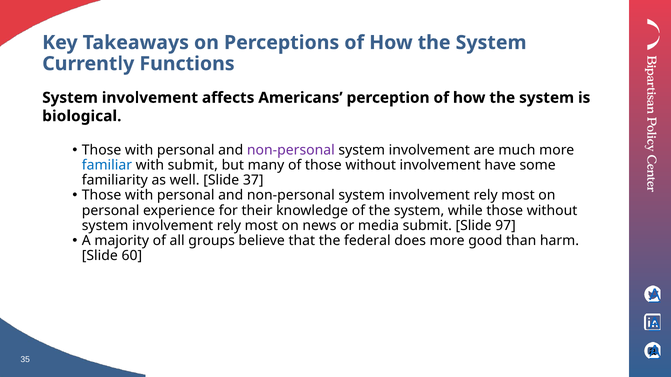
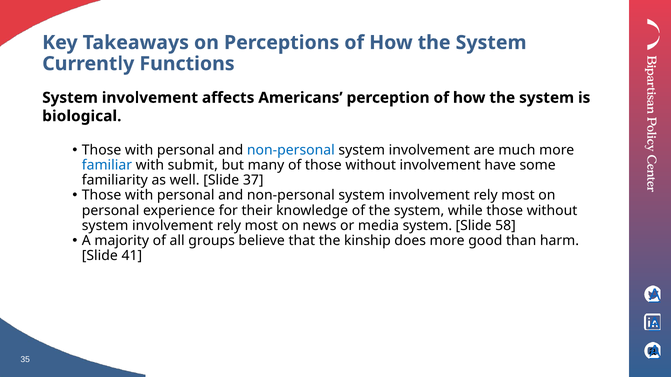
non-personal colour: purple -> blue (291, 150)
media submit: submit -> system (427, 226)
97: 97 -> 58 (506, 226)
federal: federal -> kinship (367, 241)
60: 60 -> 41 (132, 256)
